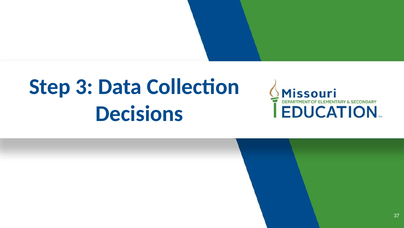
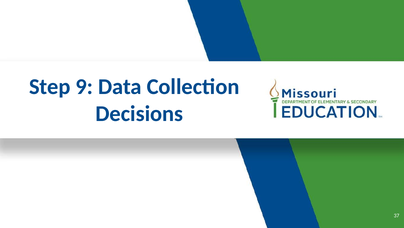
3: 3 -> 9 (84, 87)
